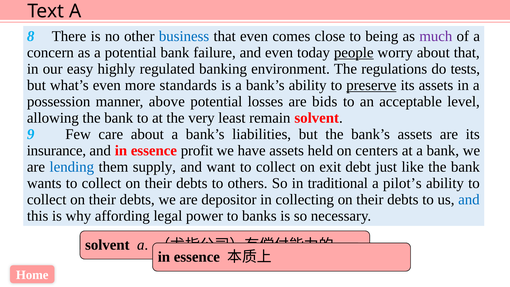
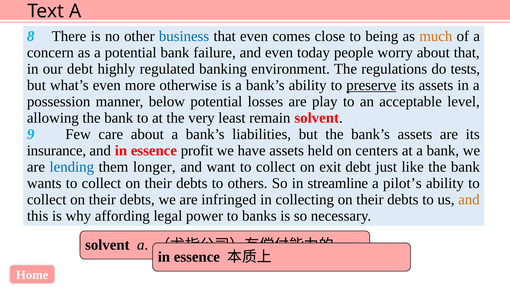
much colour: purple -> orange (436, 36)
people underline: present -> none (354, 53)
our easy: easy -> debt (80, 69)
standards: standards -> otherwise (188, 85)
above: above -> below (167, 102)
bids: bids -> play (325, 102)
supply: supply -> longer (154, 167)
traditional: traditional -> streamline (338, 183)
depositor: depositor -> infringed (229, 200)
and colour: blue -> orange (469, 200)
